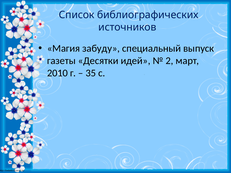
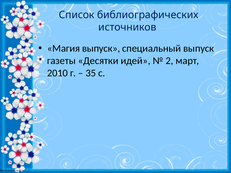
Магия забуду: забуду -> выпуск (101, 48)
